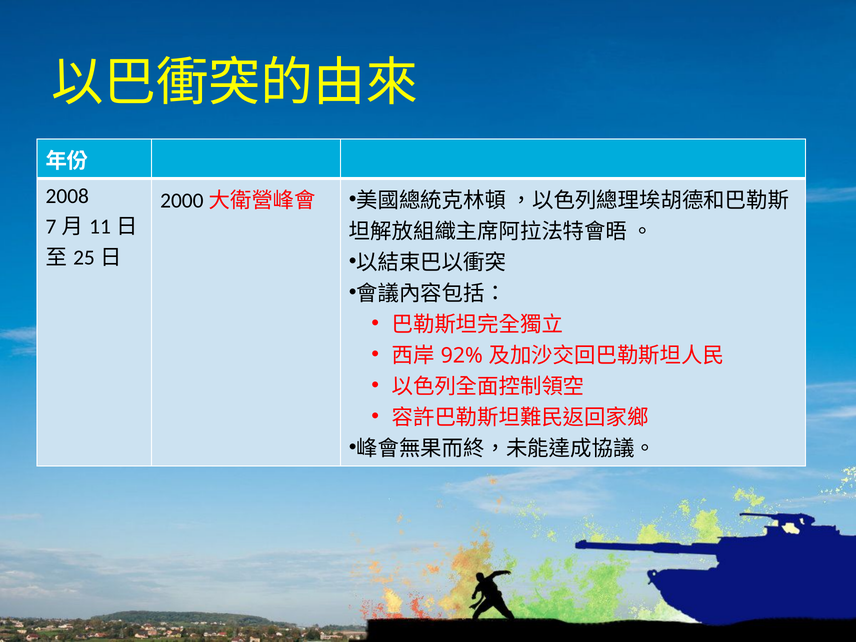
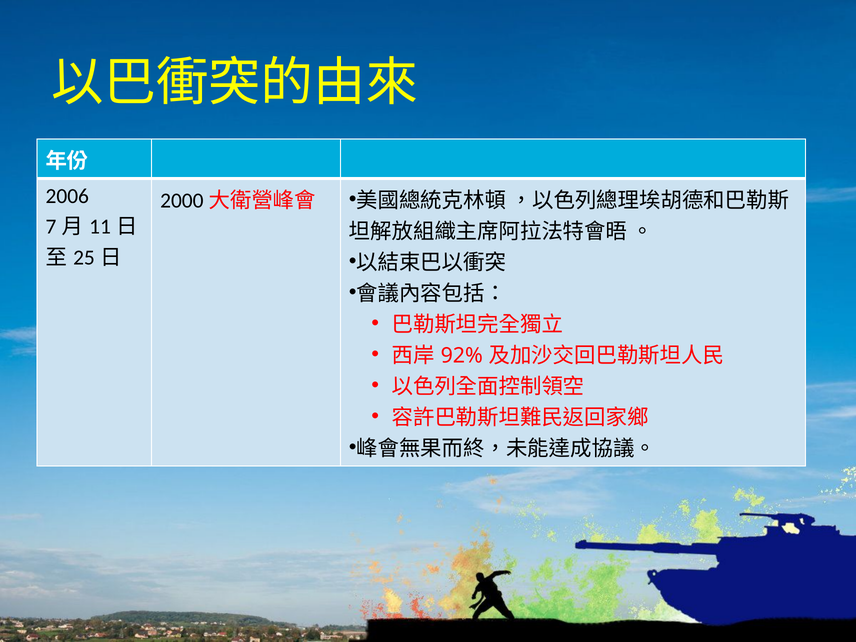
2008: 2008 -> 2006 (67, 196)
